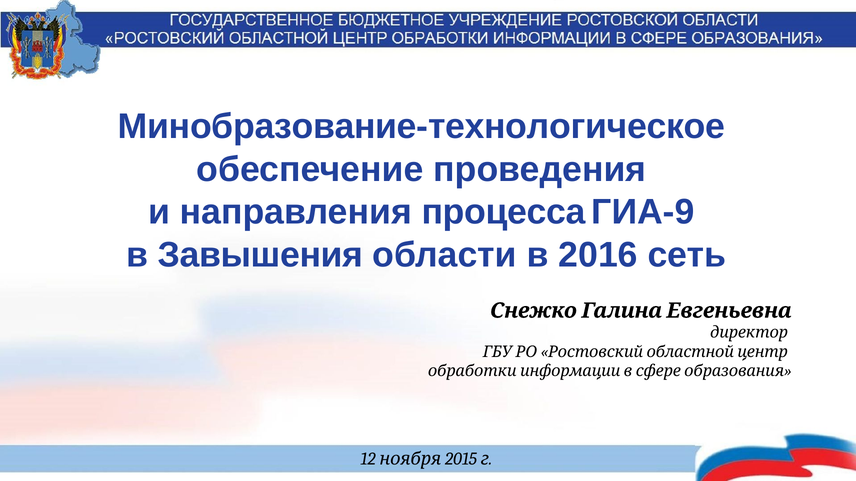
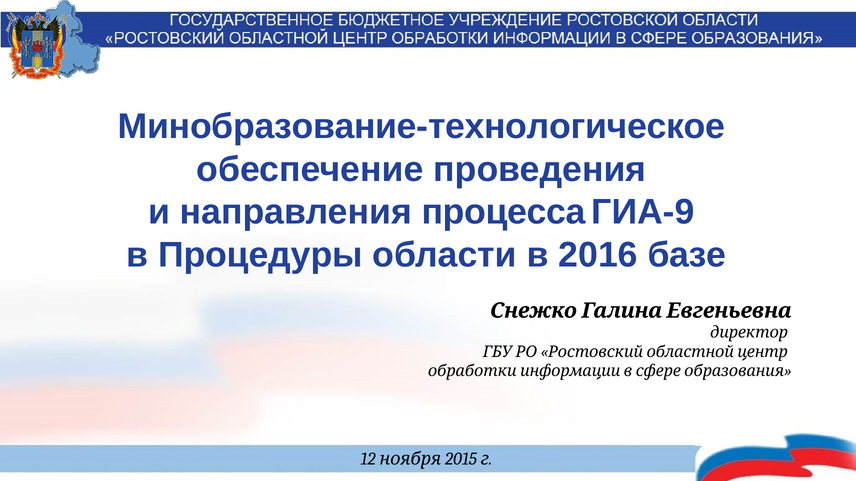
Завышения: Завышения -> Процедуры (260, 255)
сеть: сеть -> базе (687, 255)
